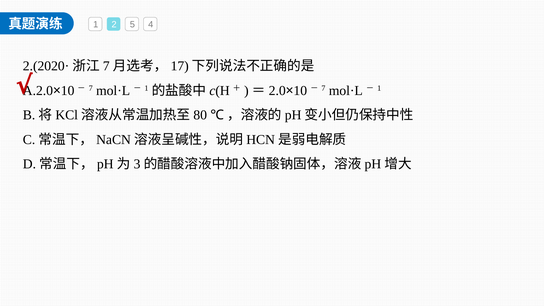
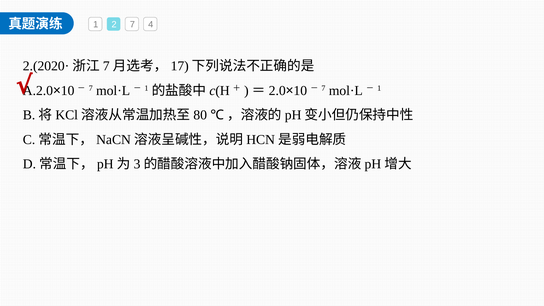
2 5: 5 -> 7 (132, 25)
